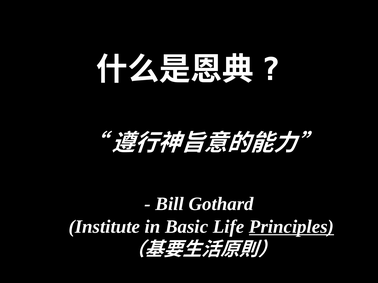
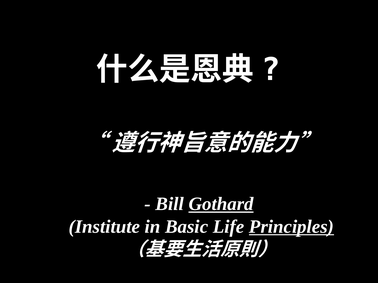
Gothard underline: none -> present (221, 204)
